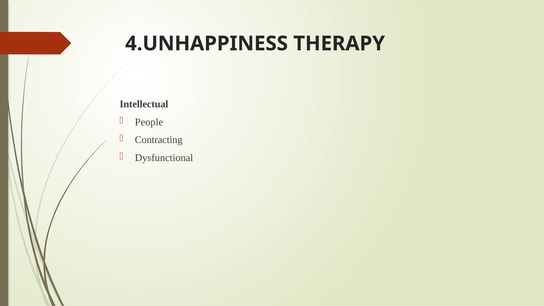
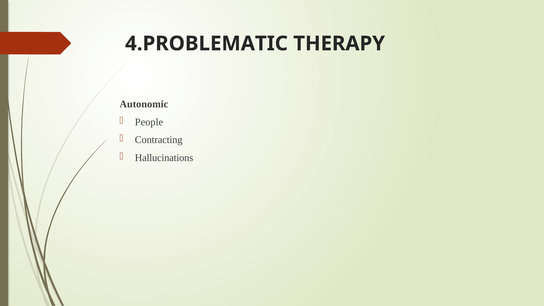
4.UNHAPPINESS: 4.UNHAPPINESS -> 4.PROBLEMATIC (206, 44)
Intellectual: Intellectual -> Autonomic (144, 104)
Dysfunctional: Dysfunctional -> Hallucinations (164, 158)
